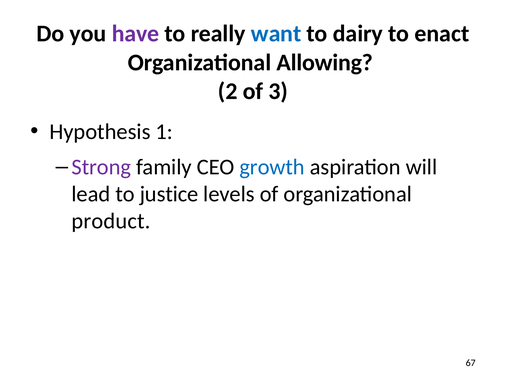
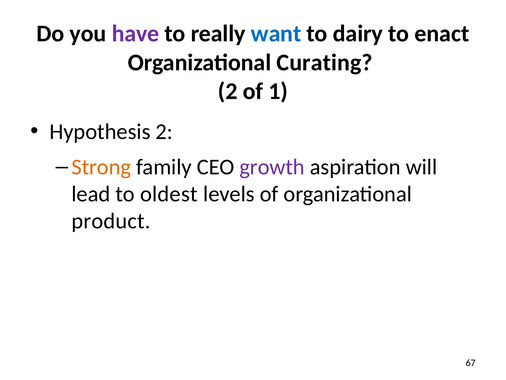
Allowing: Allowing -> Curating (325, 62)
3: 3 -> 1 (278, 91)
Hypothesis 1: 1 -> 2 (164, 131)
Strong colour: purple -> orange (101, 167)
growth colour: blue -> purple (272, 167)
justice: justice -> oldest (169, 194)
